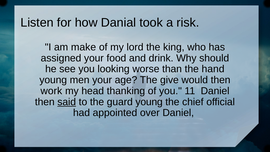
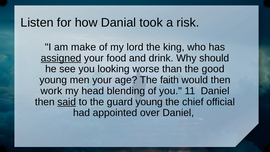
assigned underline: none -> present (61, 58)
hand: hand -> good (213, 69)
give: give -> faith (169, 80)
thanking: thanking -> blending (126, 91)
